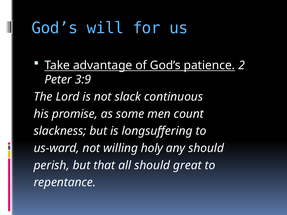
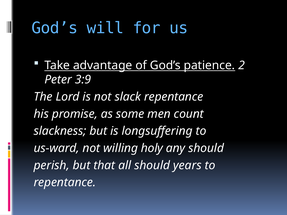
slack continuous: continuous -> repentance (174, 97)
great: great -> years (187, 165)
